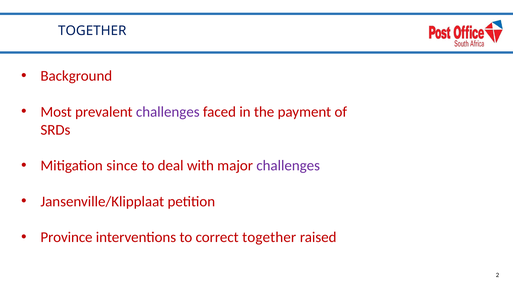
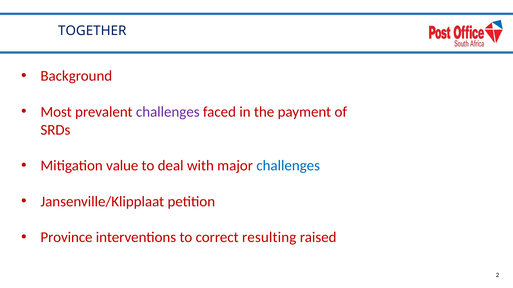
since: since -> value (122, 166)
challenges colour: purple -> blue (288, 166)
correct together: together -> resulting (269, 238)
